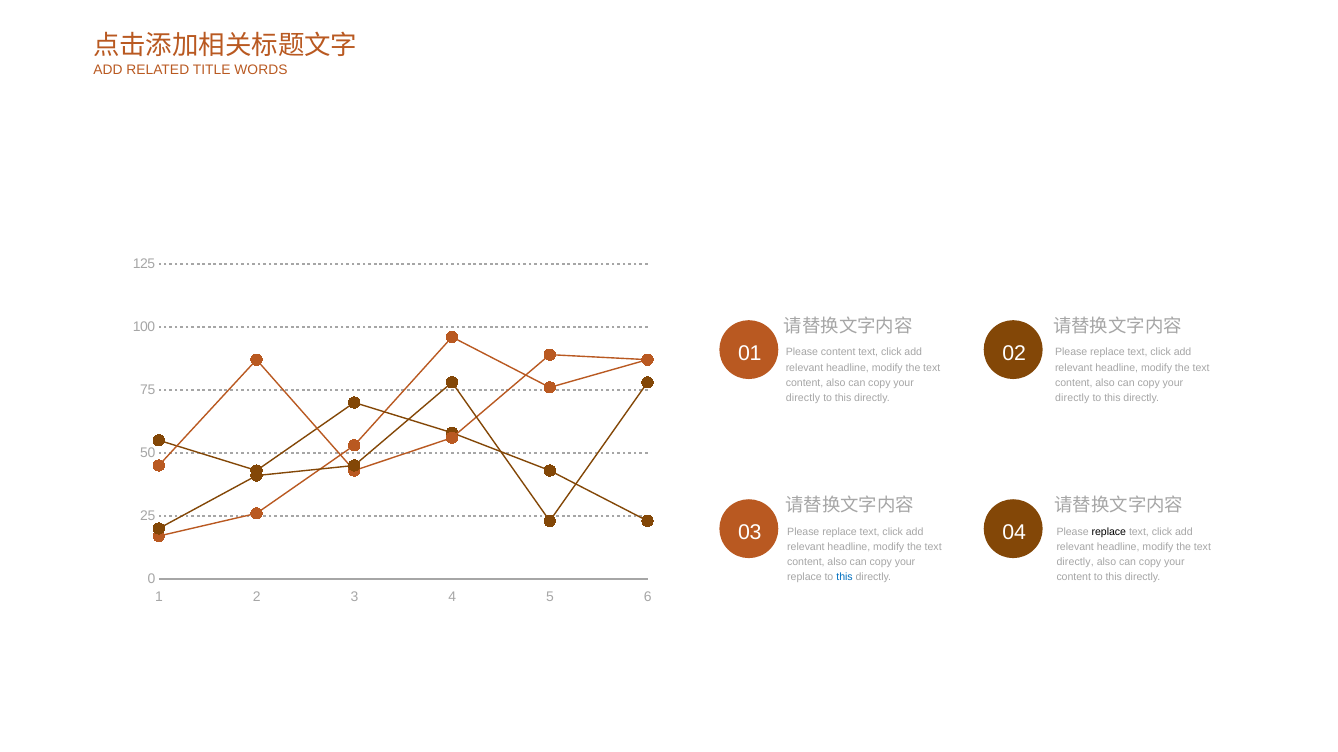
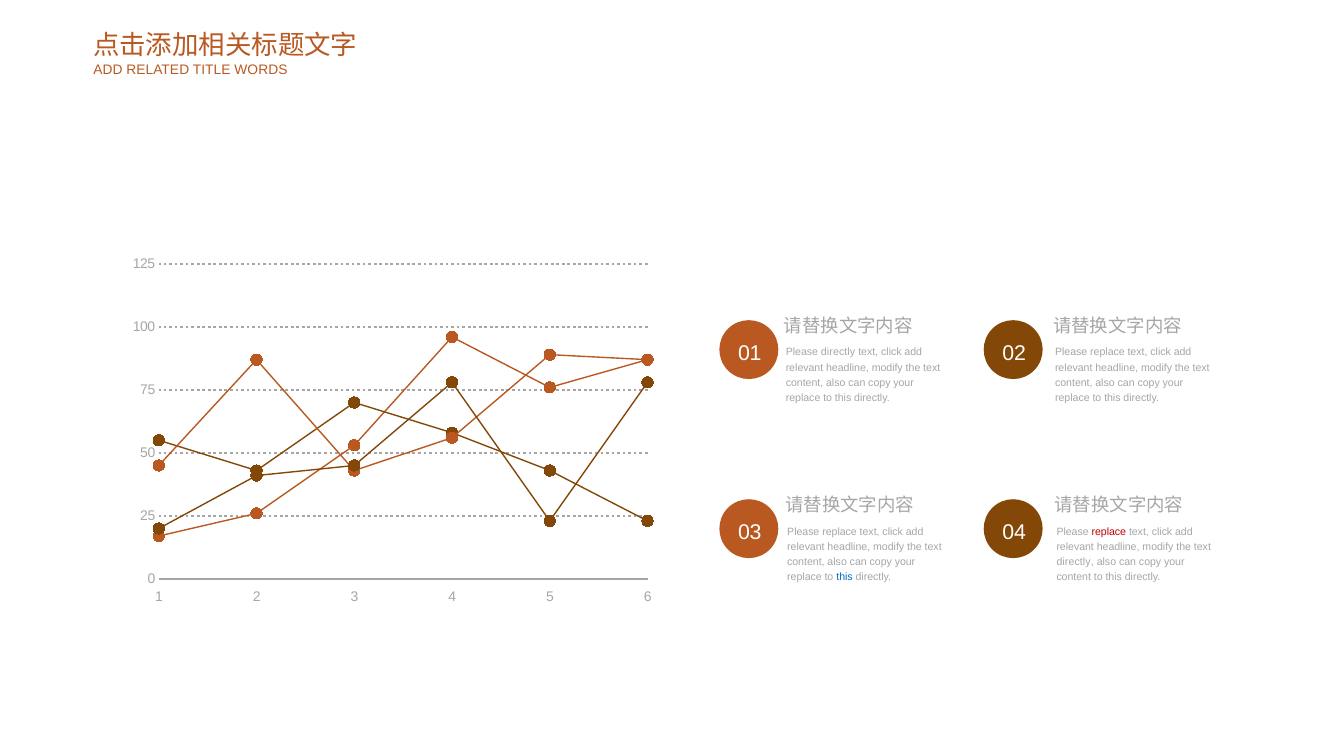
Please content: content -> directly (838, 353)
directly: directly -> replace (803, 398)
directly: directly -> replace (1072, 398)
replace colour: black -> red (1109, 532)
